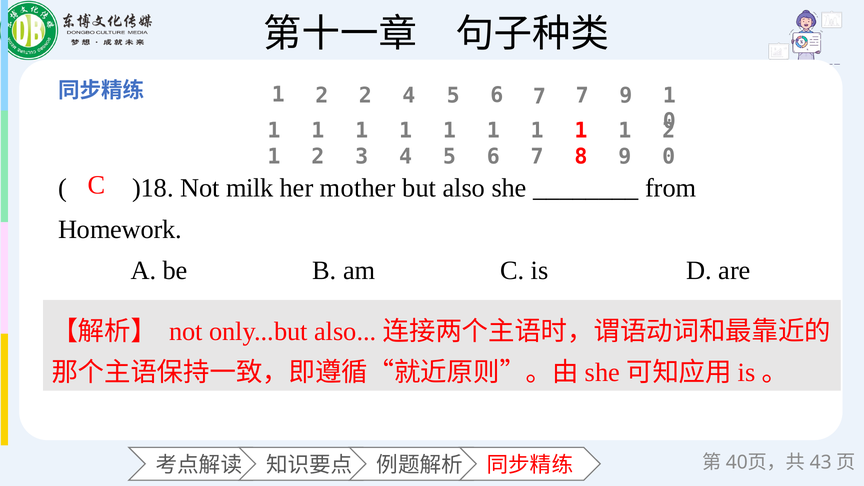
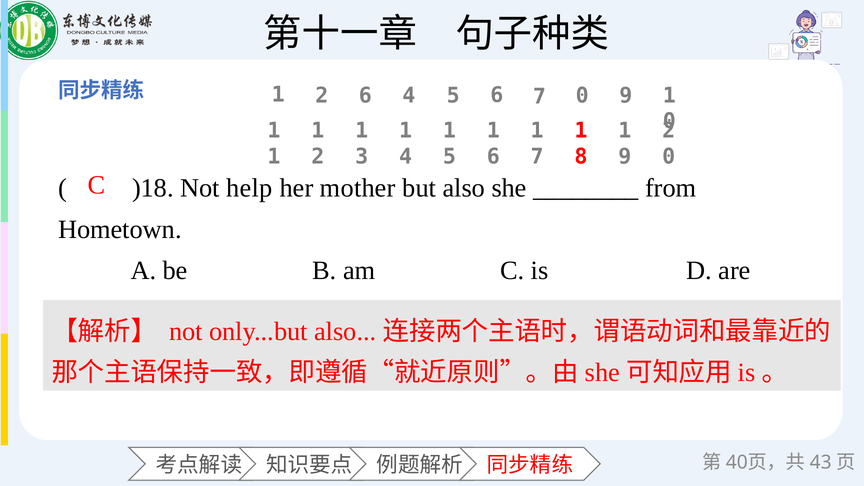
2 2: 2 -> 6 (365, 95)
7 7: 7 -> 0 (582, 95)
milk: milk -> help (250, 188)
Homework: Homework -> Hometown (120, 229)
